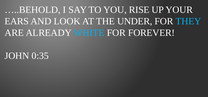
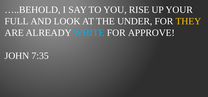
EARS: EARS -> FULL (17, 21)
THEY colour: light blue -> yellow (188, 21)
FOREVER: FOREVER -> APPROVE (151, 33)
0:35: 0:35 -> 7:35 (40, 56)
